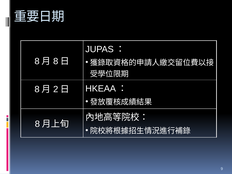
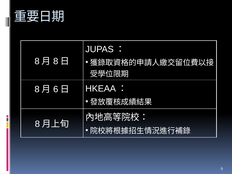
2: 2 -> 6 (56, 89)
